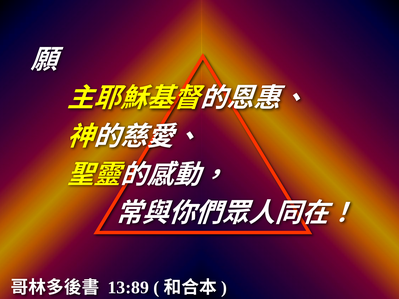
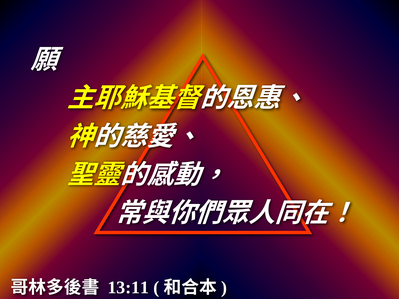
13:89: 13:89 -> 13:11 (128, 288)
